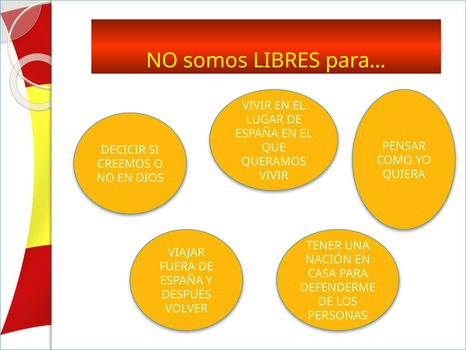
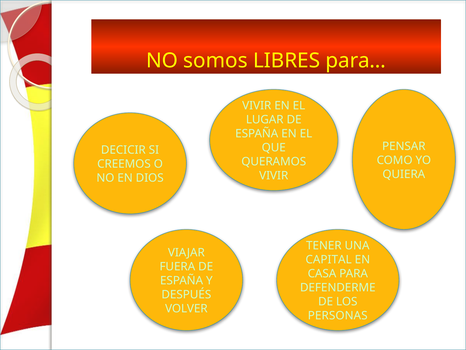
NACIÓN: NACIÓN -> CAPITAL (329, 259)
